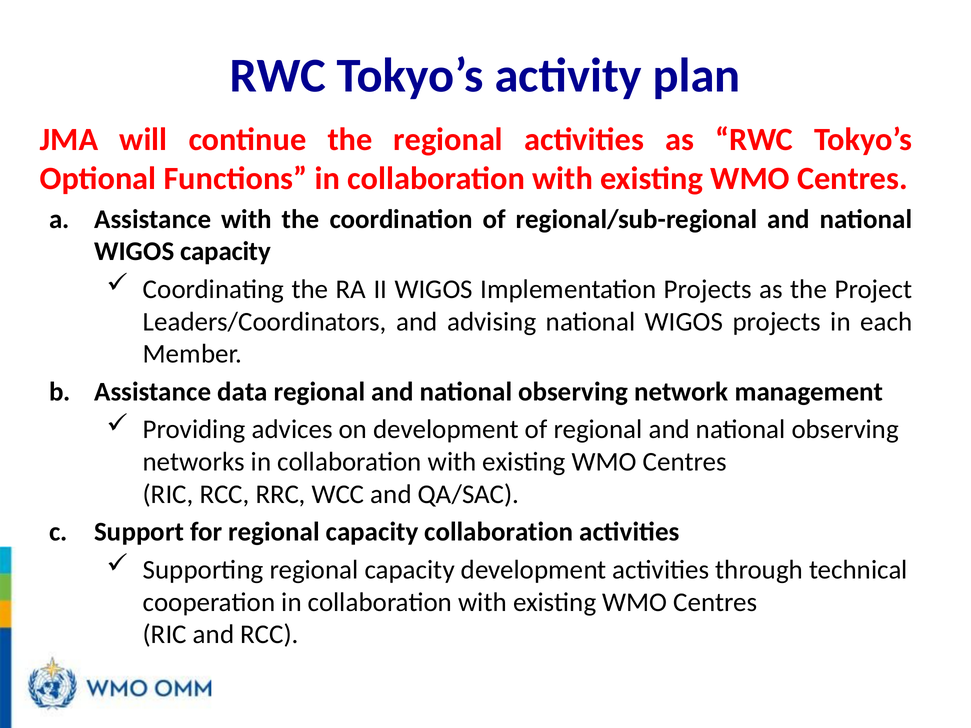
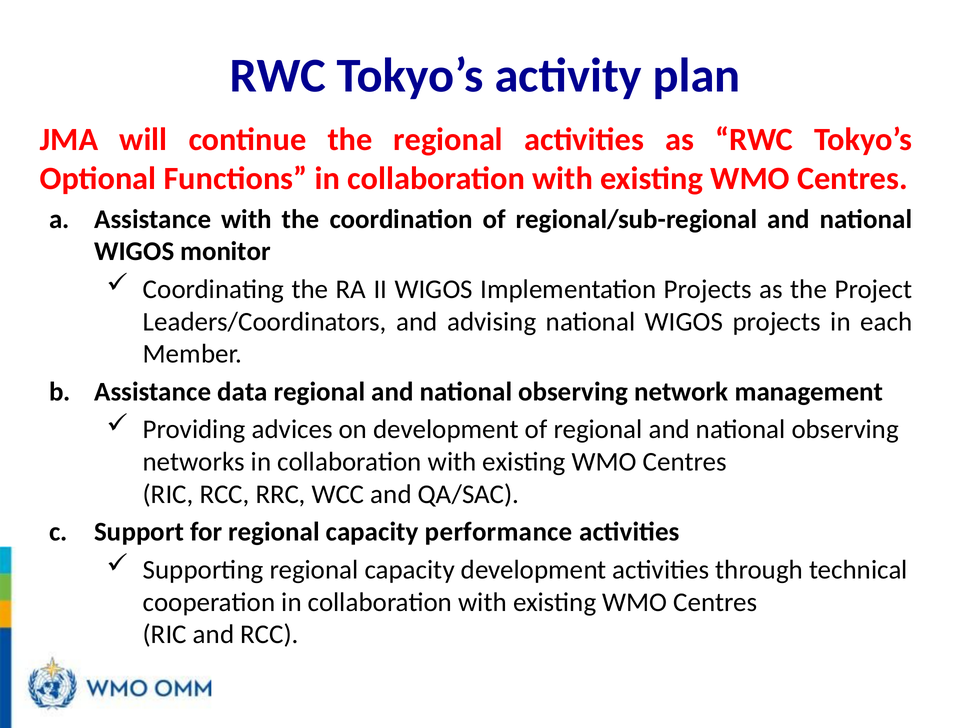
WIGOS capacity: capacity -> monitor (225, 252)
capacity collaboration: collaboration -> performance (499, 532)
